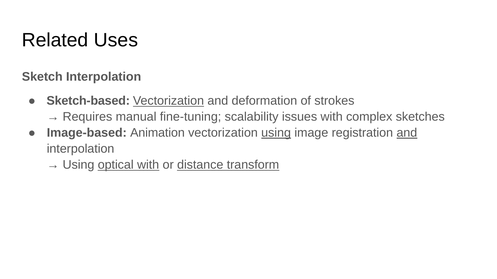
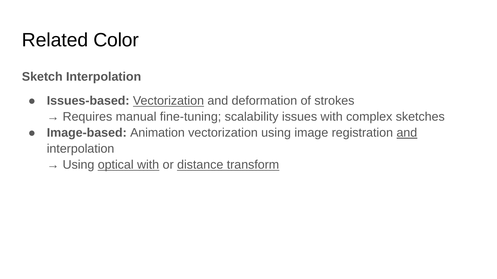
Uses: Uses -> Color (116, 40)
Sketch-based: Sketch-based -> Issues-based (88, 101)
using underline: present -> none (276, 133)
